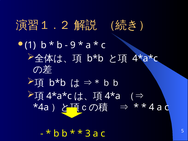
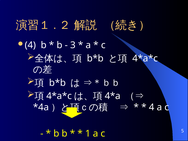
1: 1 -> 4 (30, 45)
9: 9 -> 3 (73, 45)
3: 3 -> 1 (88, 134)
